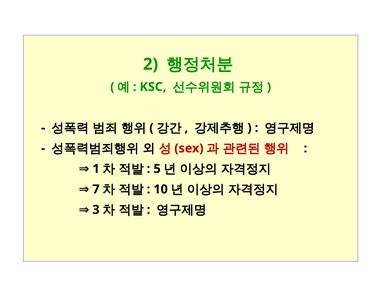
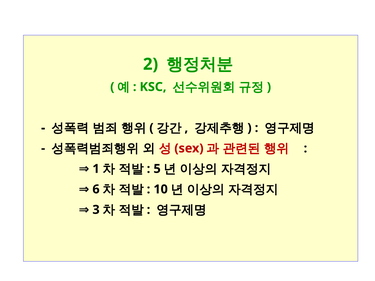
7: 7 -> 6 (96, 189)
